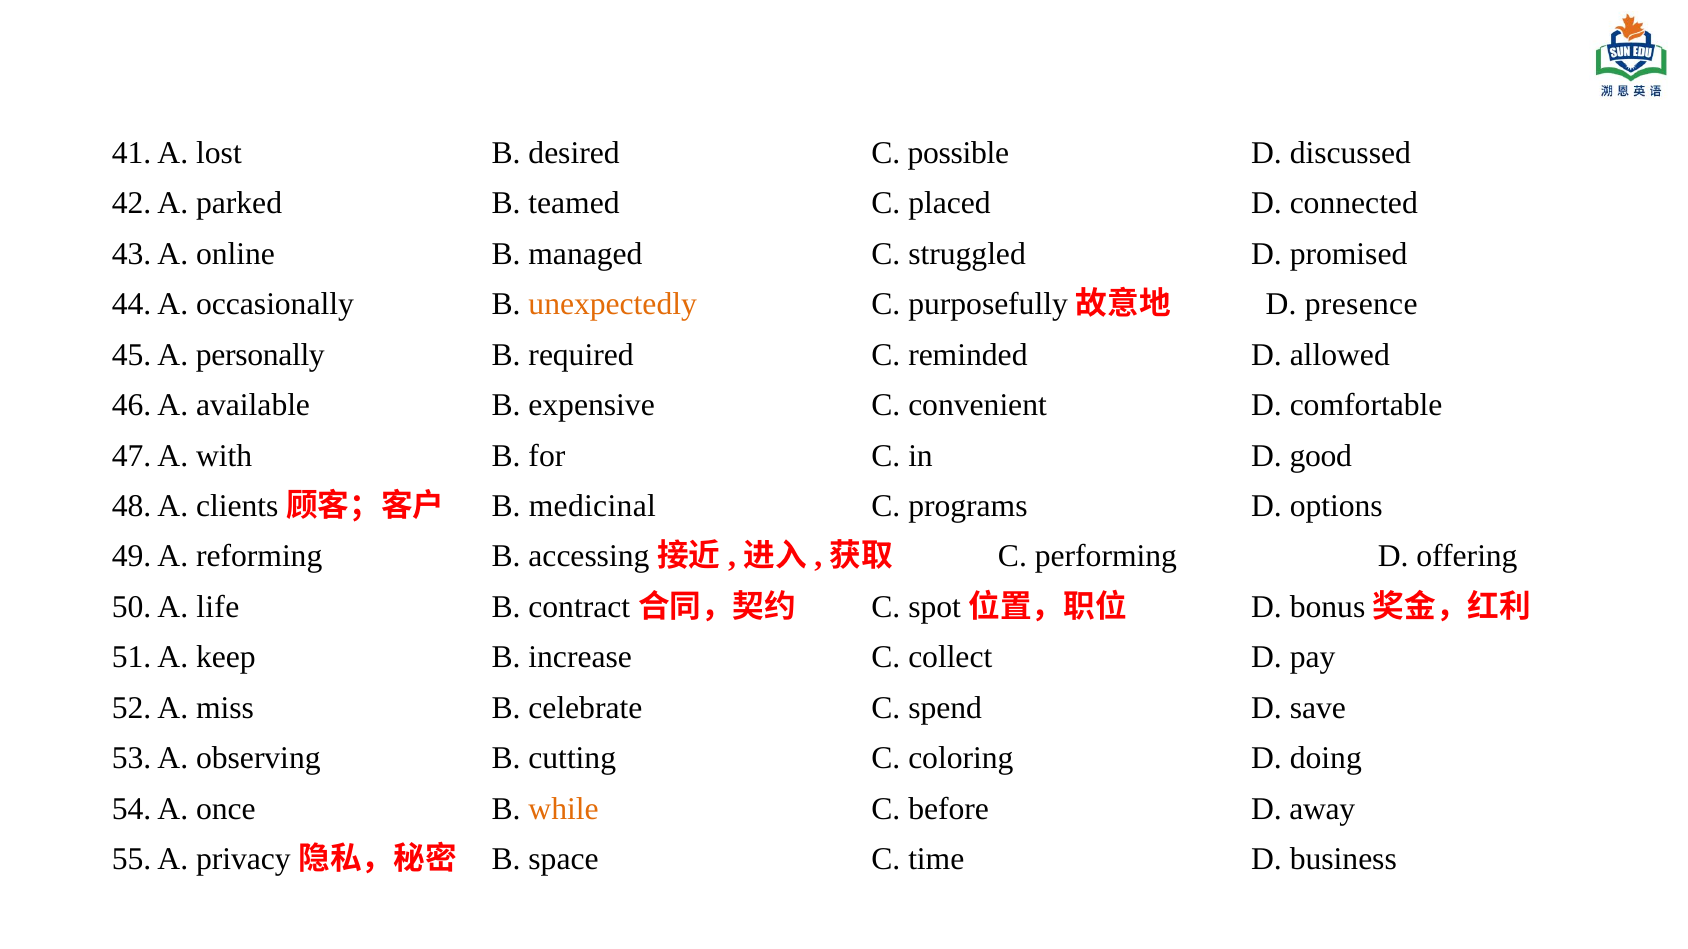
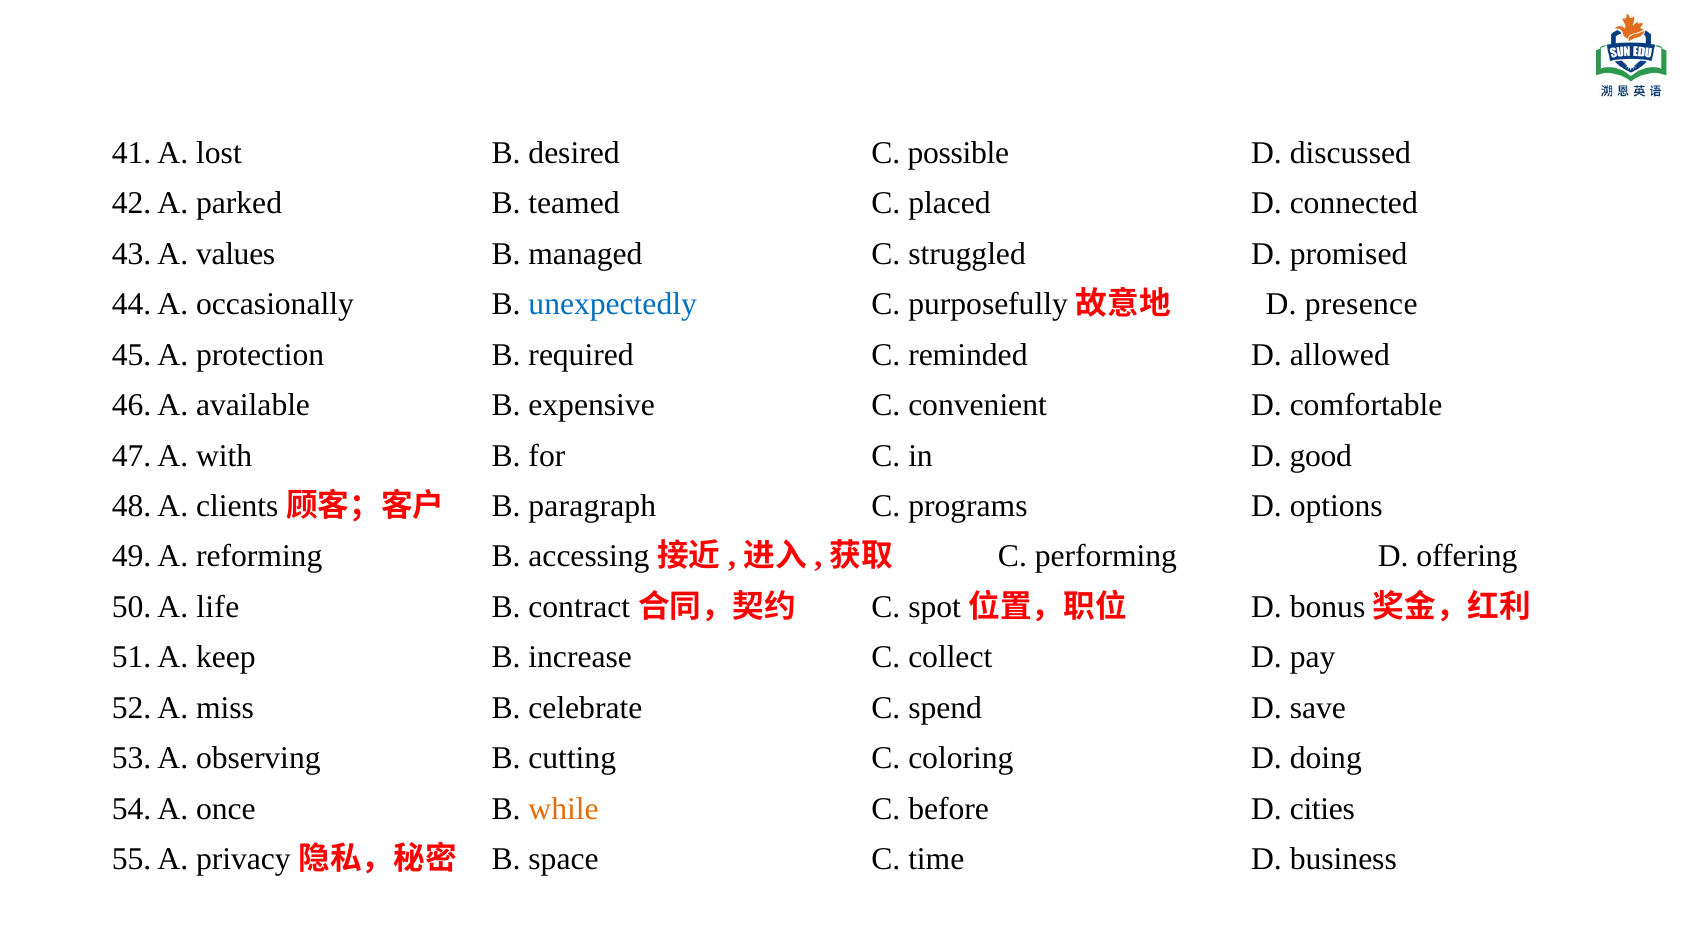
online: online -> values (236, 254)
unexpectedly colour: orange -> blue (613, 304)
personally: personally -> protection (260, 355)
medicinal: medicinal -> paragraph (592, 506)
away: away -> cities (1322, 809)
